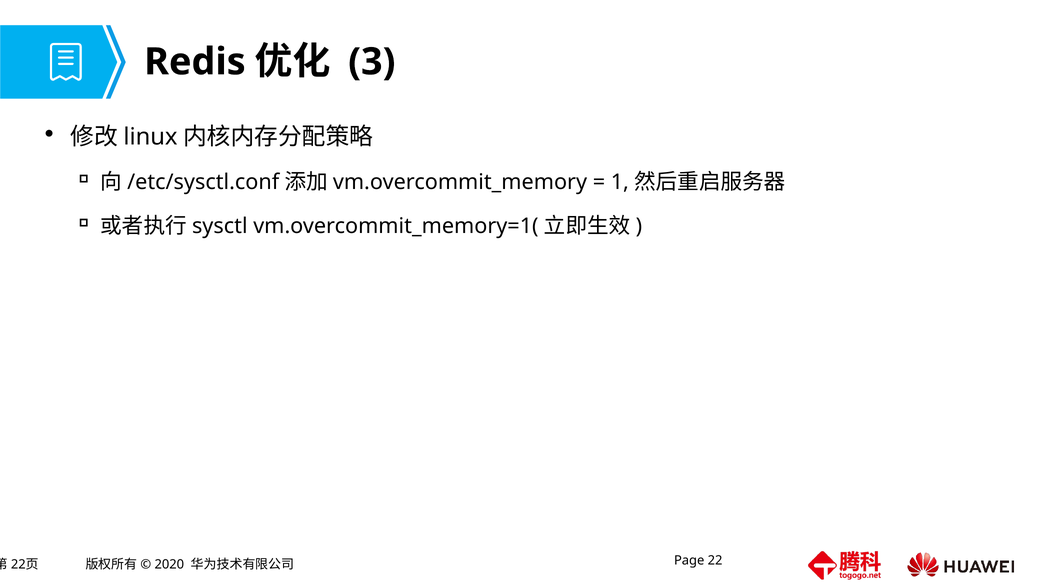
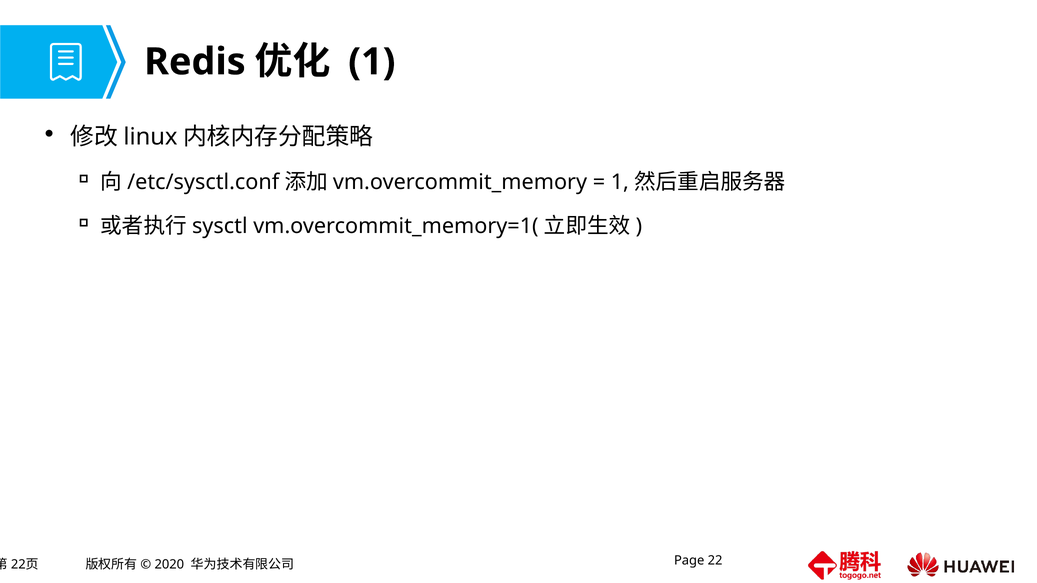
3: 3 -> 1 (372, 62)
